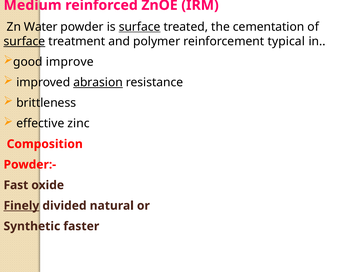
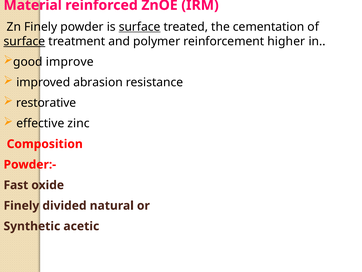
Medium: Medium -> Material (33, 5)
Zn Water: Water -> Finely (41, 27)
typical: typical -> higher (286, 41)
abrasion underline: present -> none (98, 82)
brittleness: brittleness -> restorative (46, 103)
Finely underline: present -> none (21, 205)
faster: faster -> acetic (81, 226)
